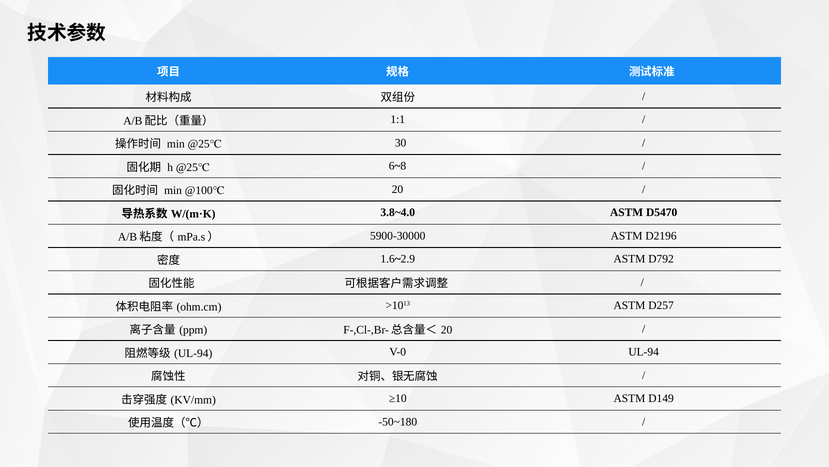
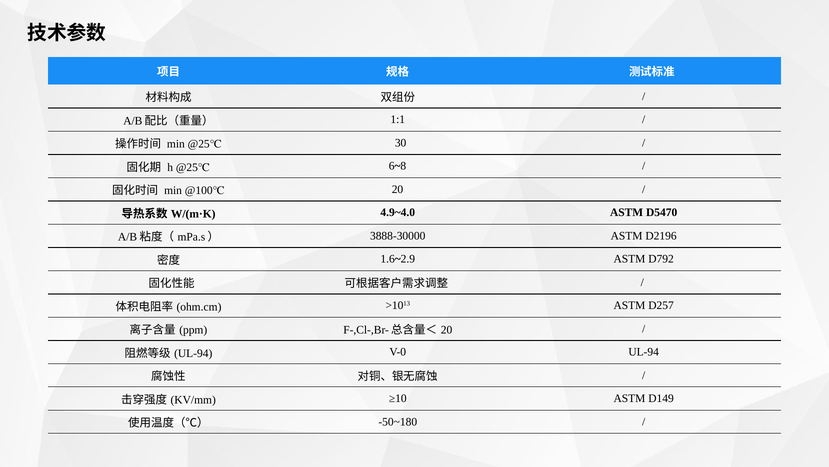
3.8~4.0: 3.8~4.0 -> 4.9~4.0 (398, 212)
5900-30000: 5900-30000 -> 3888-30000 (398, 236)
